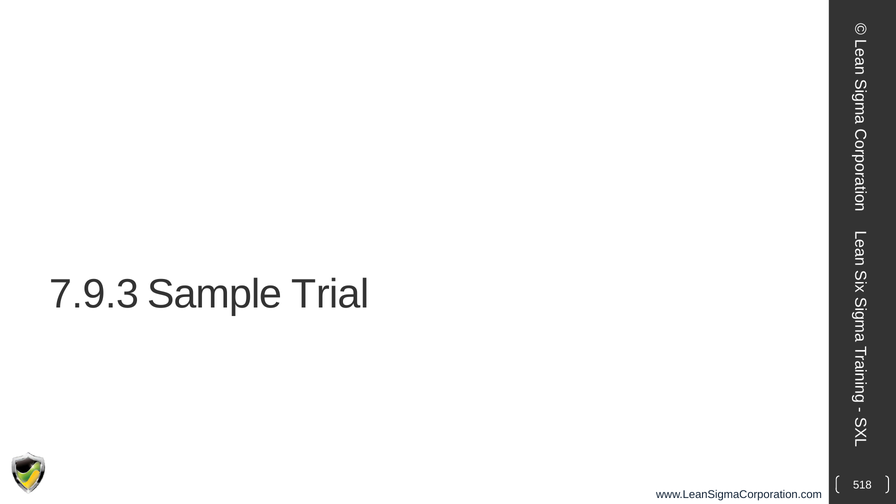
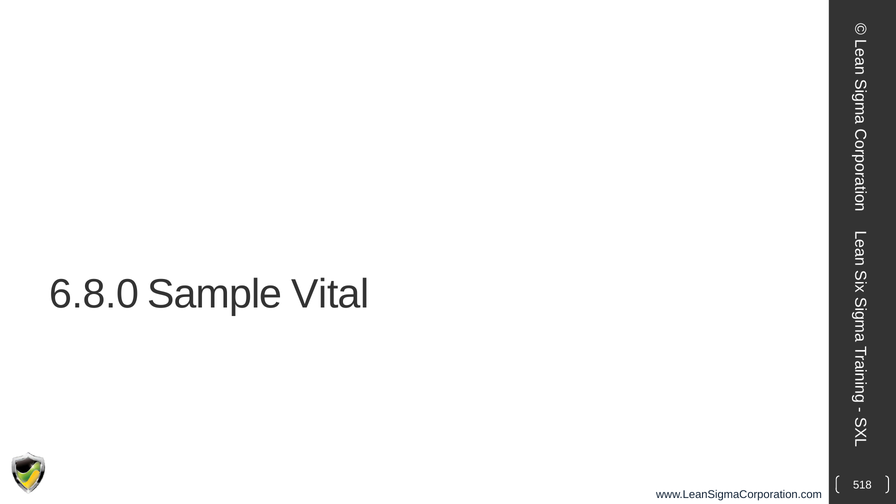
7.9.3: 7.9.3 -> 6.8.0 (94, 294)
Trial: Trial -> Vital (330, 294)
